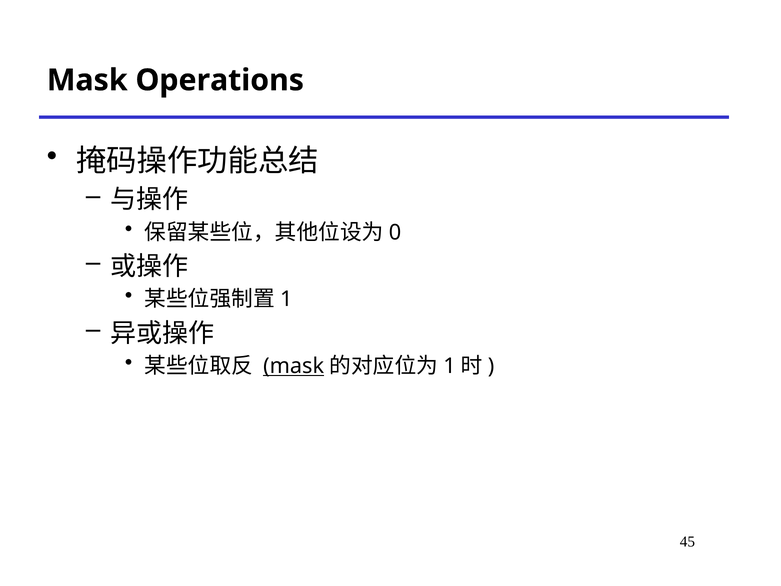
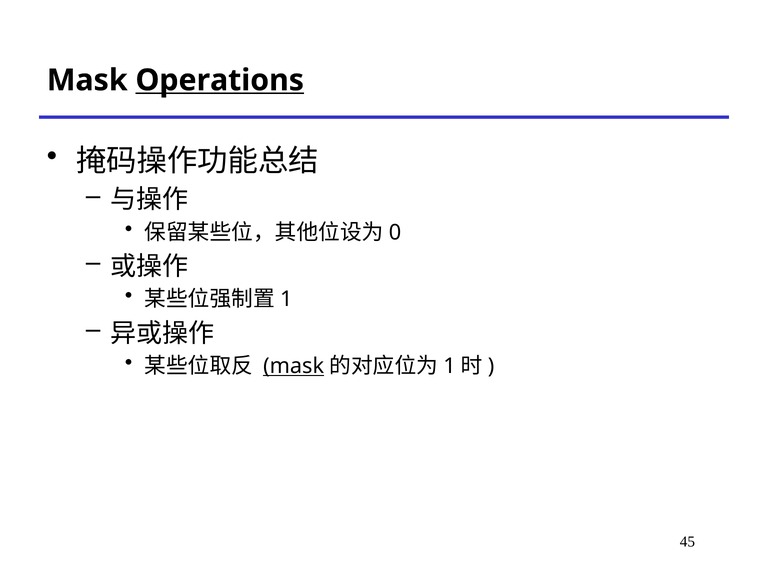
Operations underline: none -> present (220, 80)
